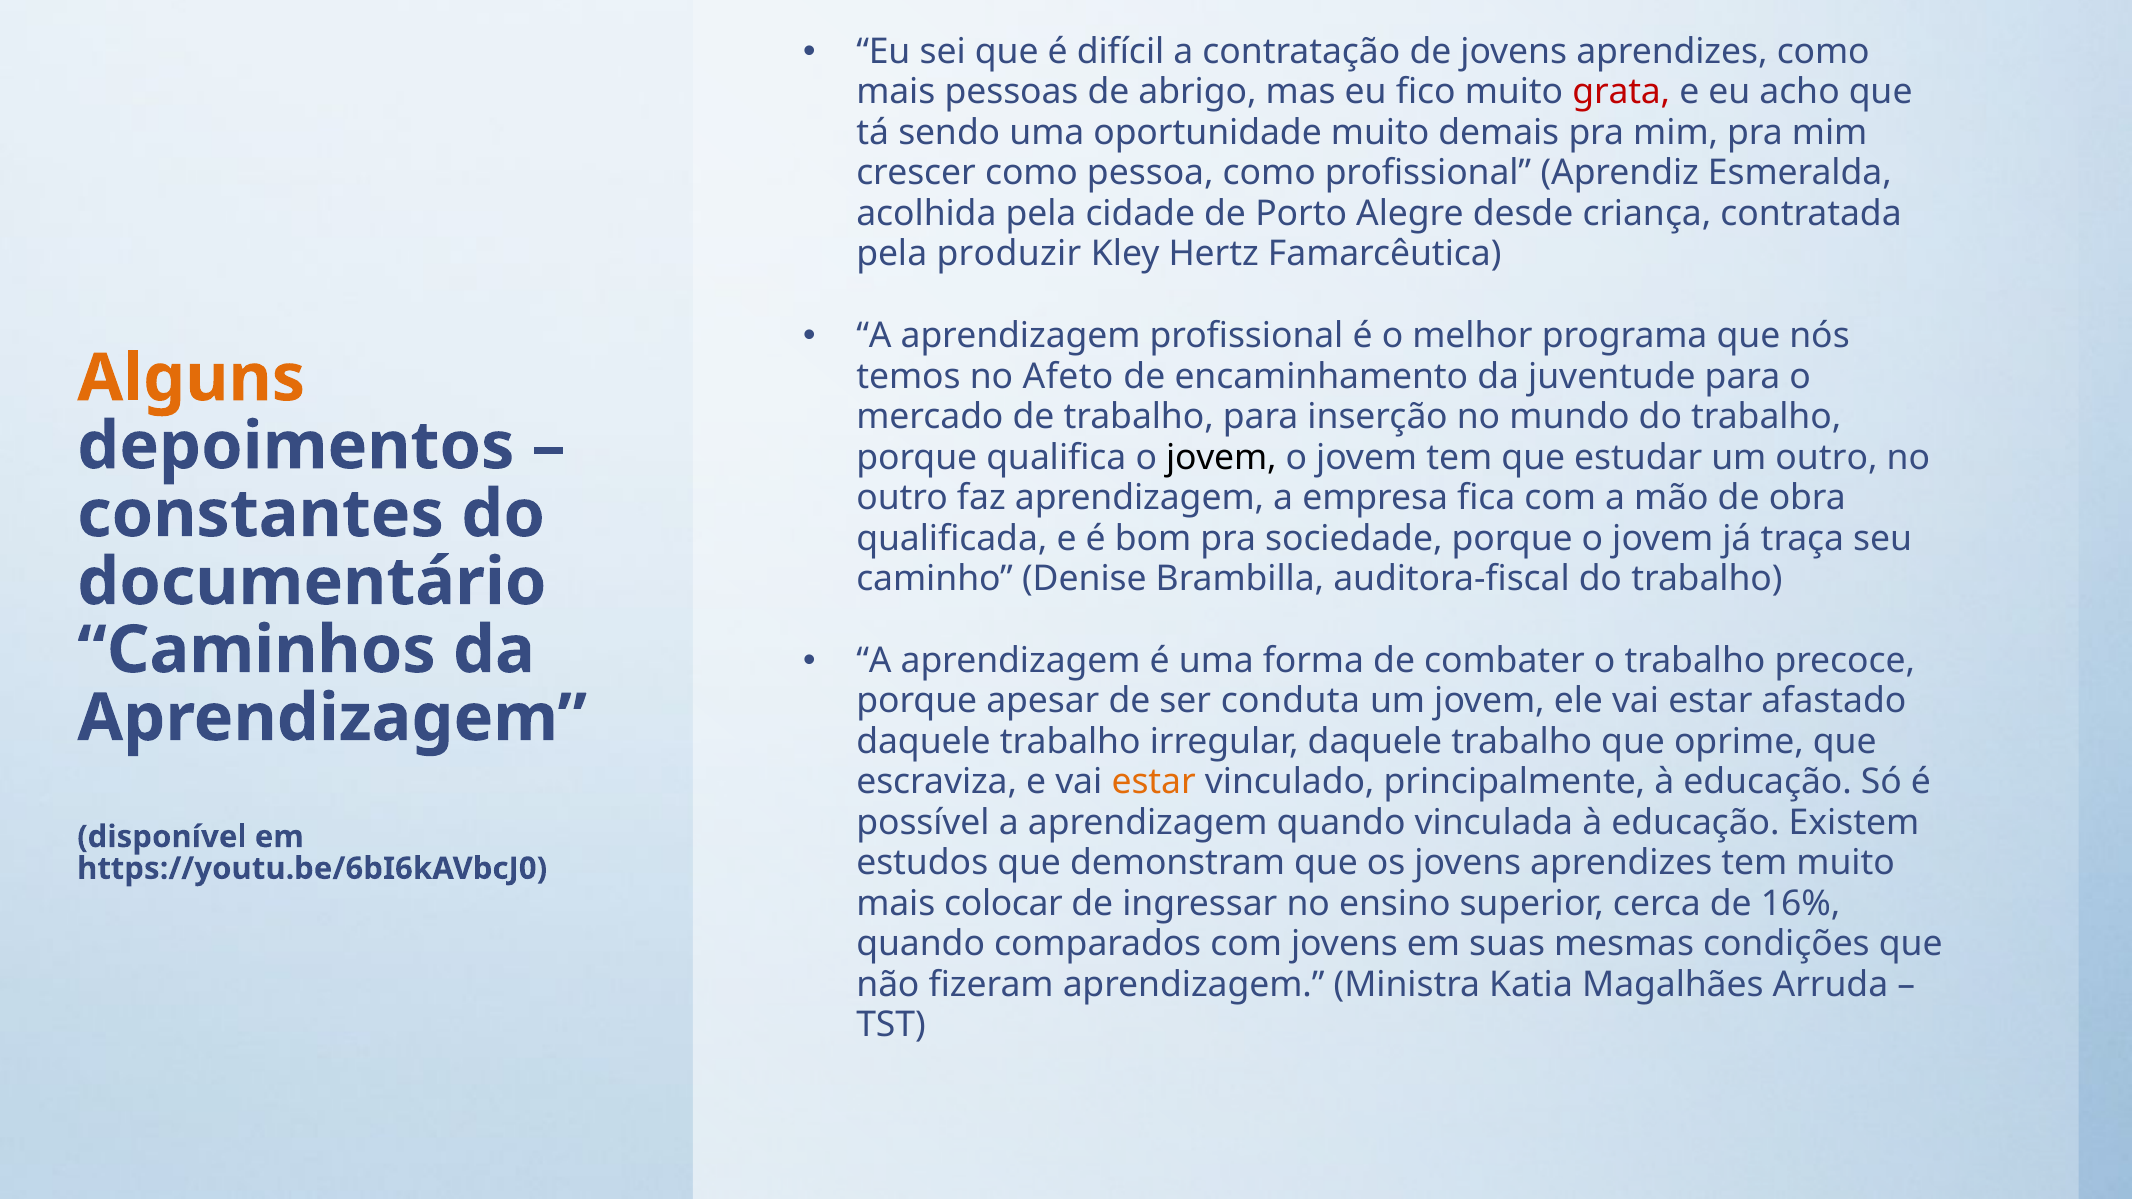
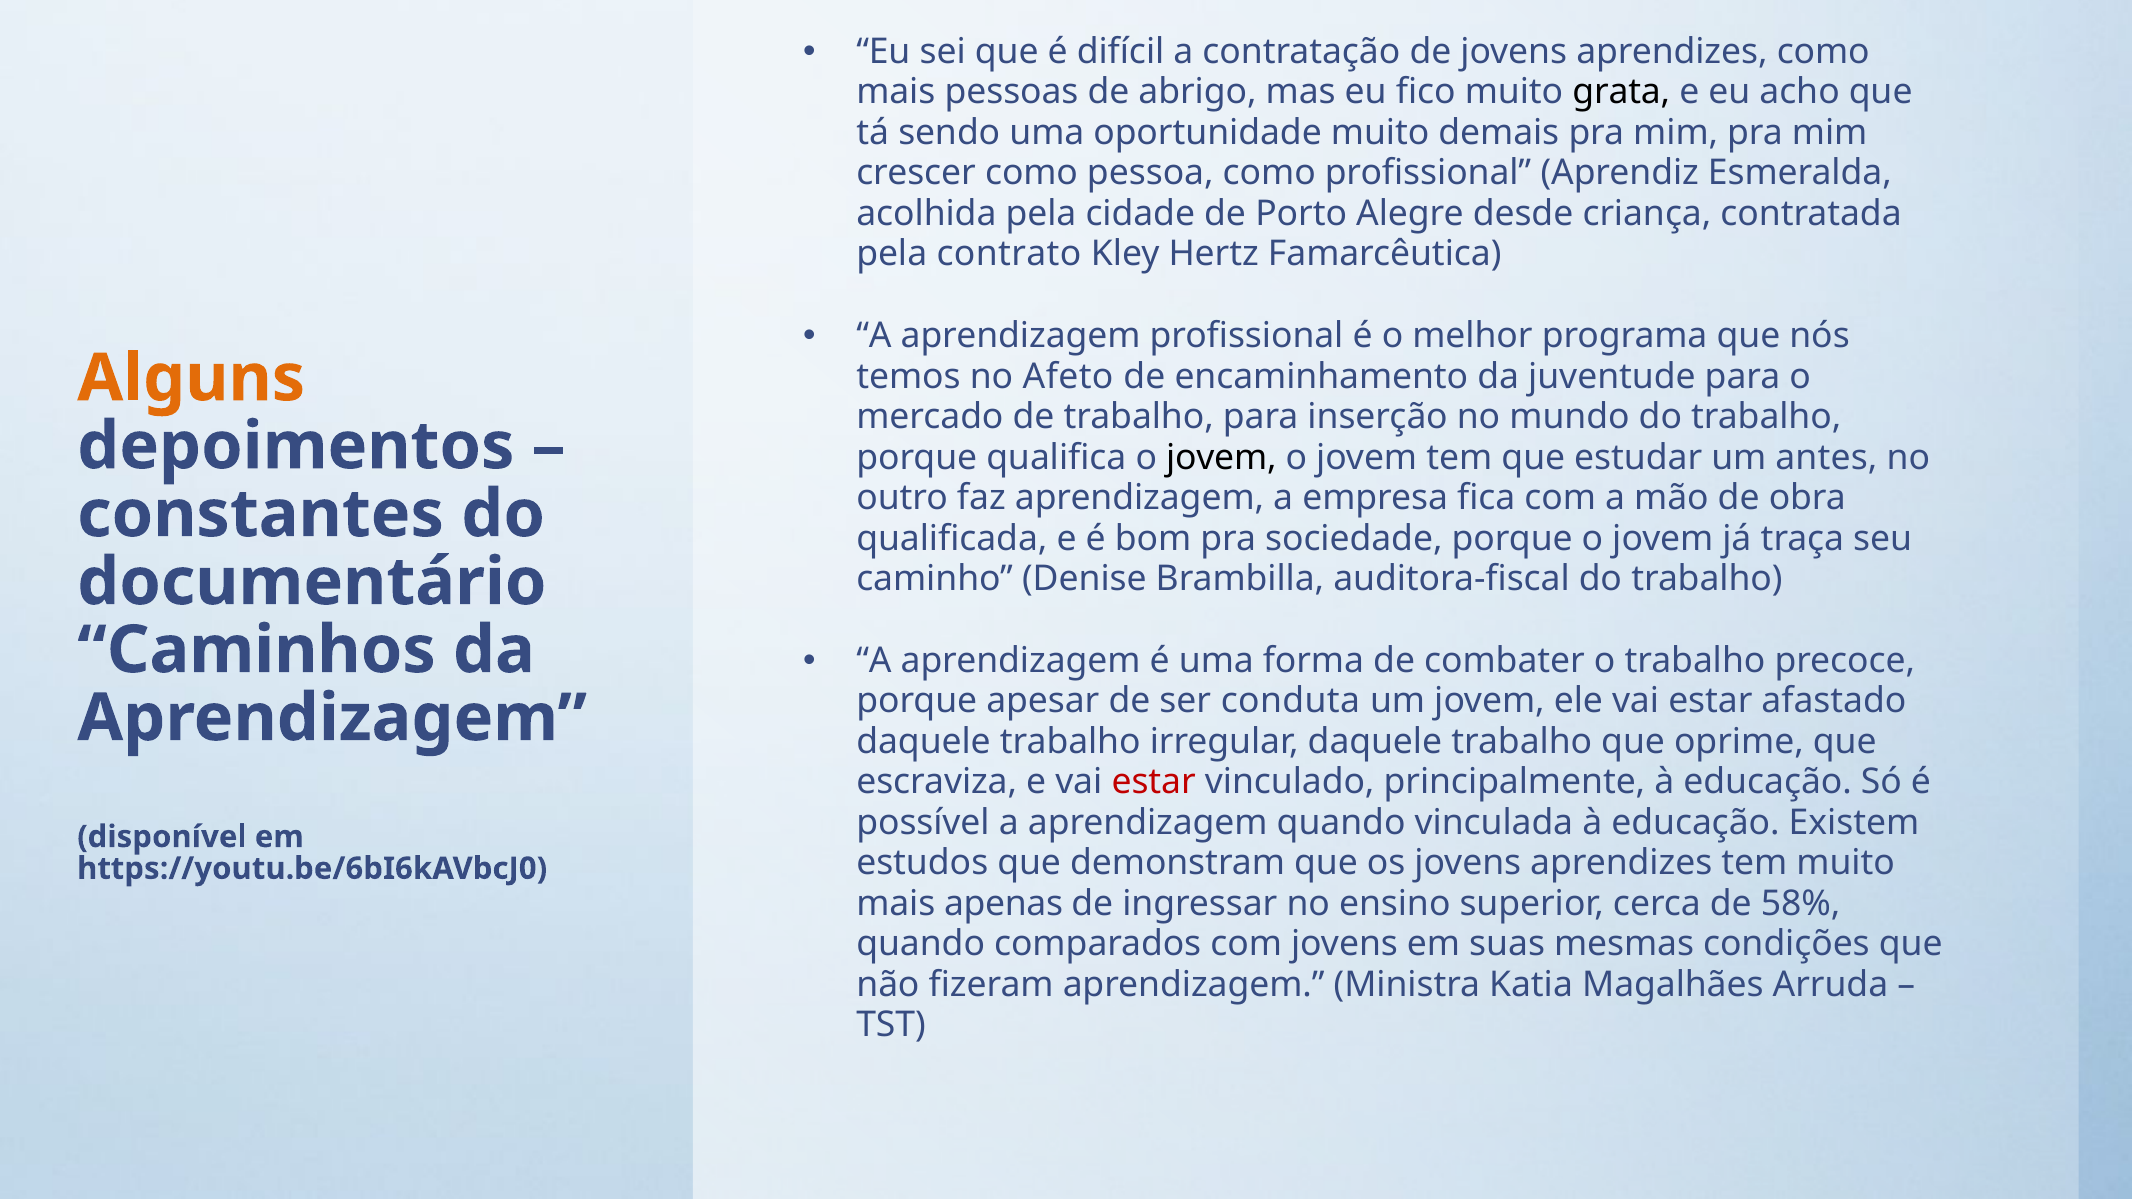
grata colour: red -> black (1621, 92)
produzir: produzir -> contrato (1009, 254)
um outro: outro -> antes (1826, 458)
estar colour: orange -> red (1154, 782)
colocar: colocar -> apenas (1004, 904)
16%: 16% -> 58% (1801, 904)
